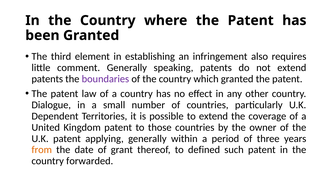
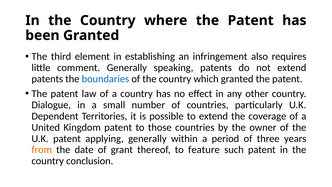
boundaries colour: purple -> blue (105, 79)
defined: defined -> feature (204, 150)
forwarded: forwarded -> conclusion (90, 161)
